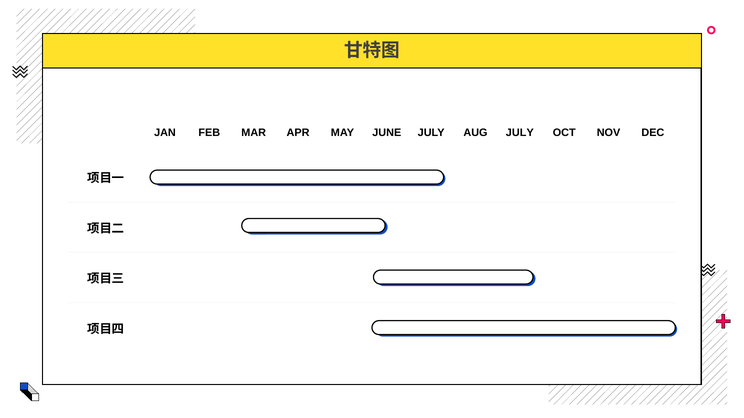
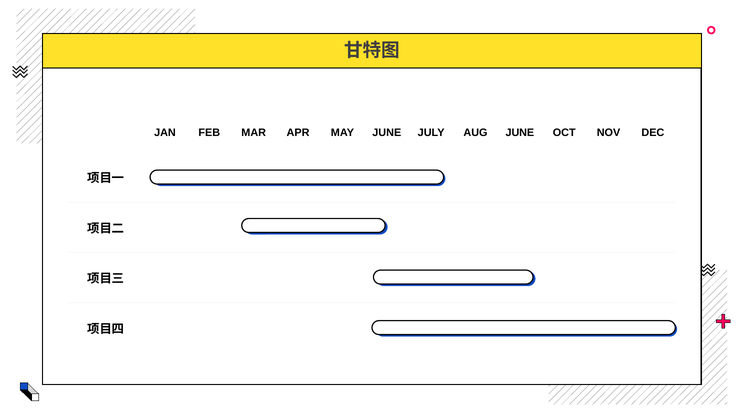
AUG JULY: JULY -> JUNE (520, 133)
